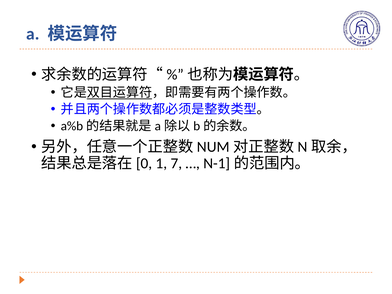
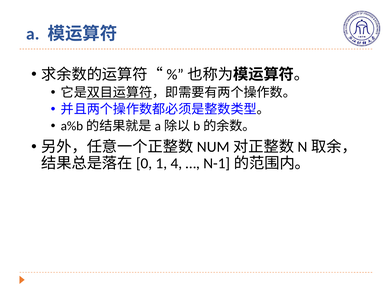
7: 7 -> 4 (176, 163)
